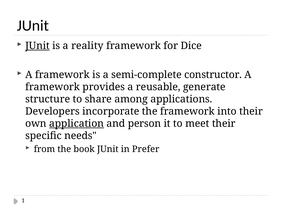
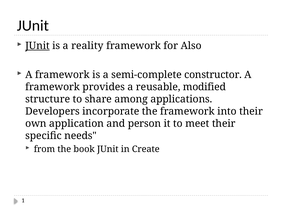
Dice: Dice -> Also (191, 46)
generate: generate -> modified (204, 87)
application underline: present -> none (77, 124)
Prefer: Prefer -> Create (146, 149)
